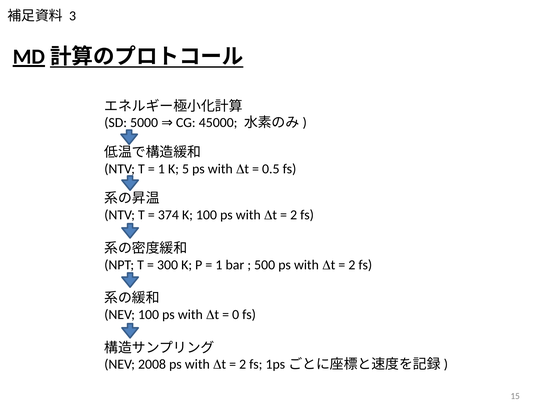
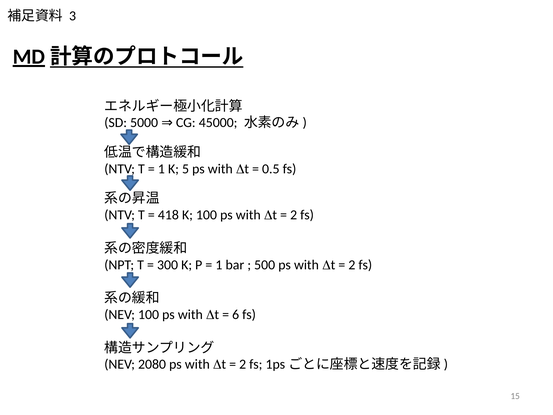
374: 374 -> 418 (168, 215)
0: 0 -> 6 (236, 314)
2008: 2008 -> 2080 (152, 364)
